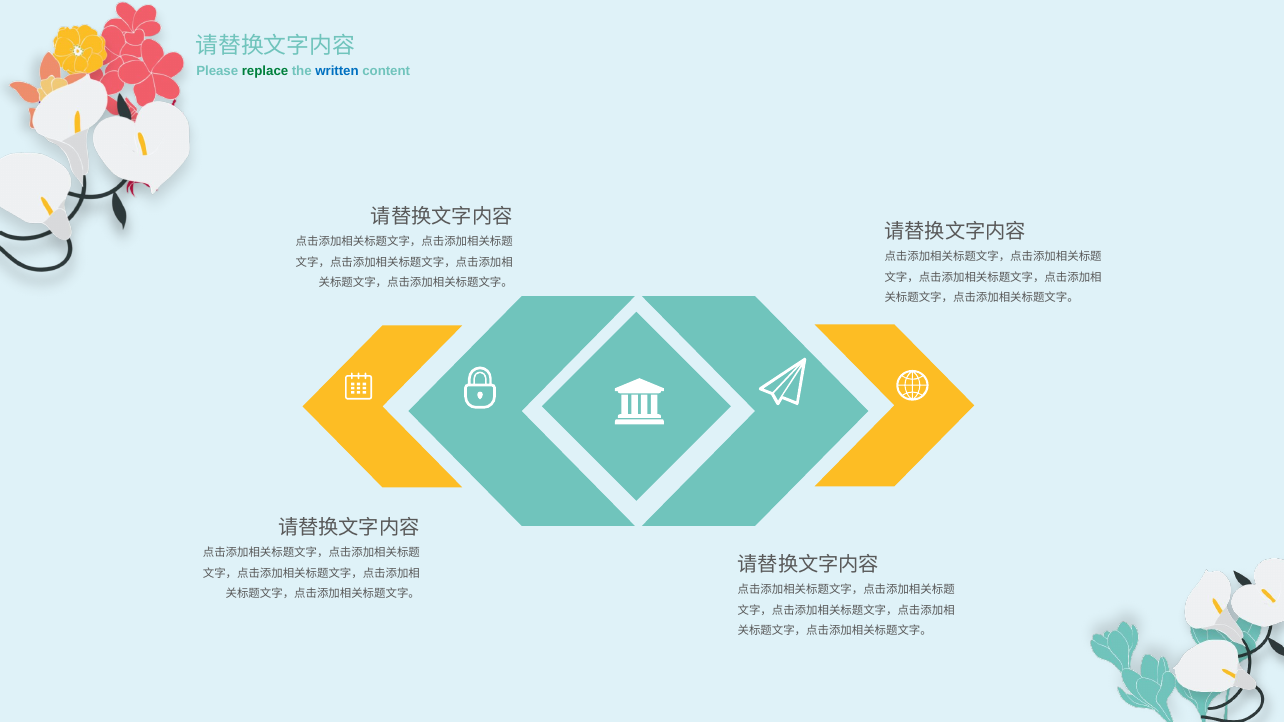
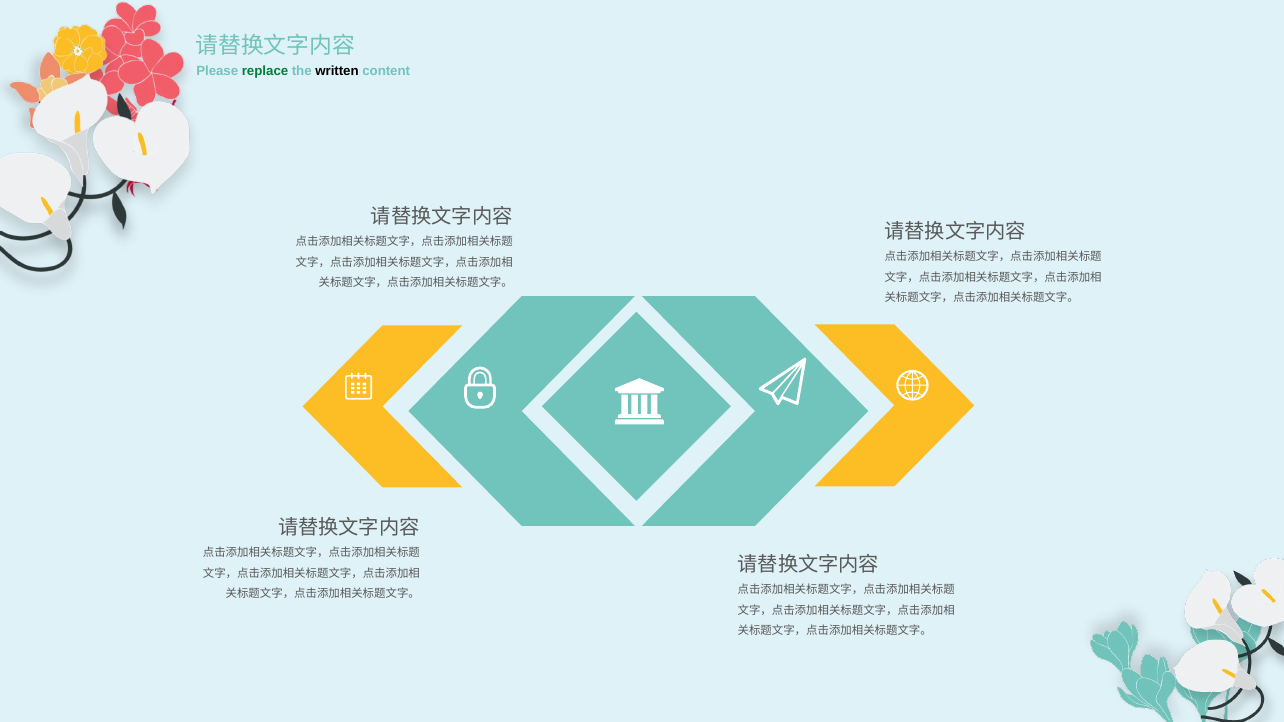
written colour: blue -> black (337, 71)
